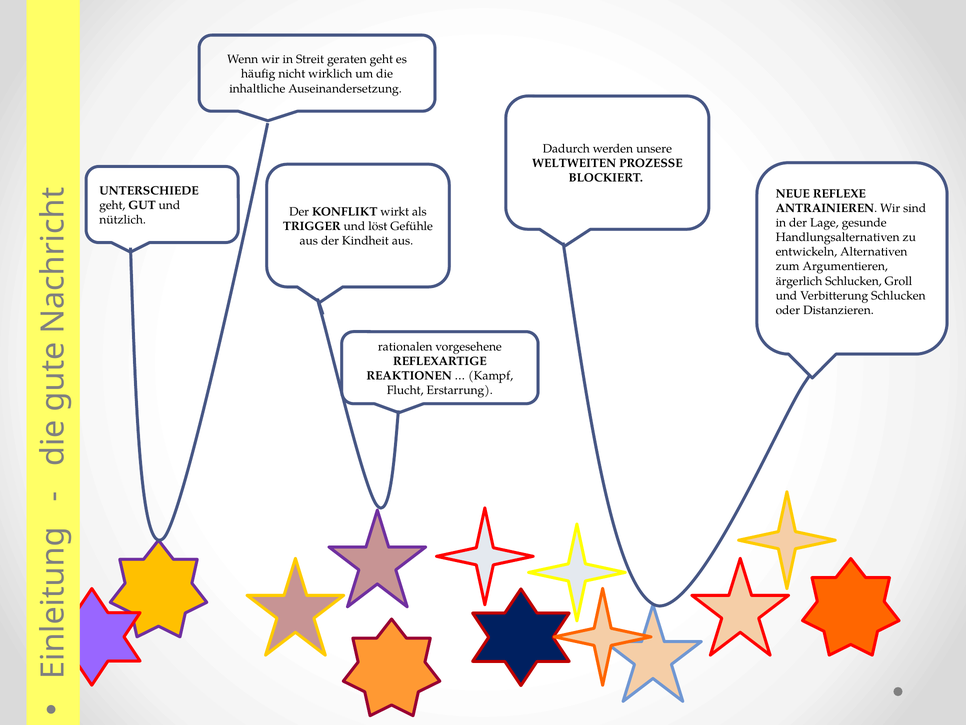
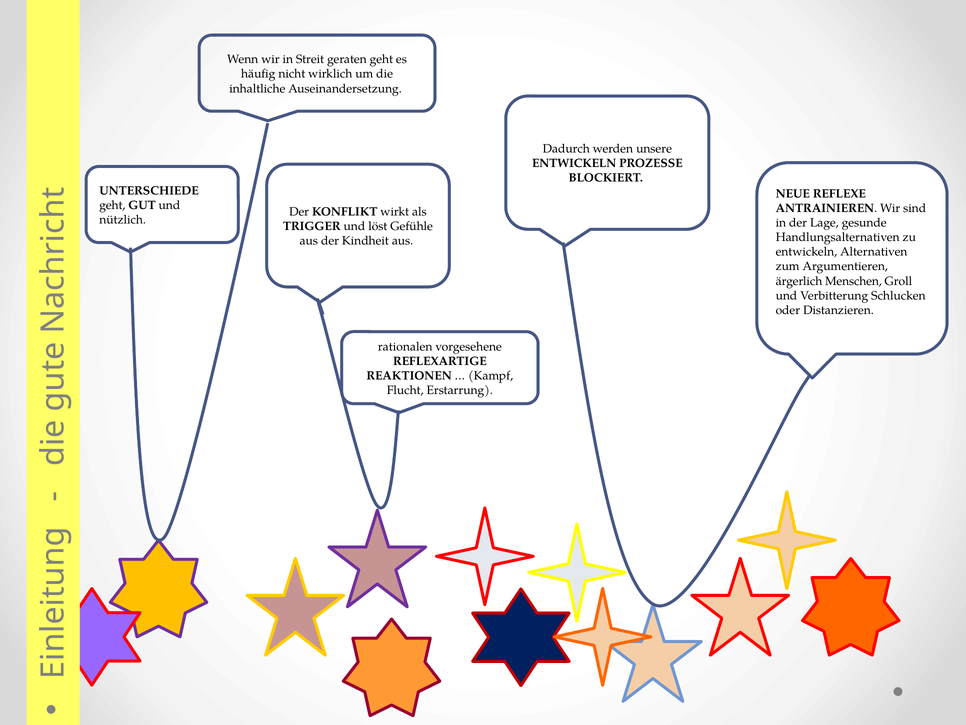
WELTWEITEN: WELTWEITEN -> ENTWICKELN (574, 163)
ärgerlich Schlucken: Schlucken -> Menschen (853, 281)
